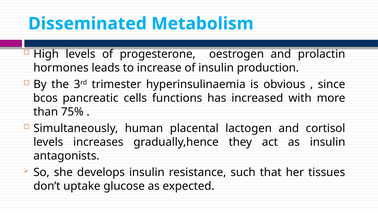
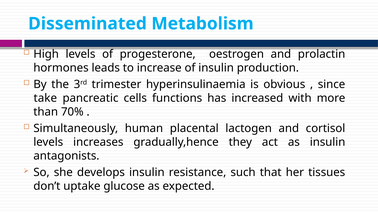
bcos: bcos -> take (45, 98)
75%: 75% -> 70% (72, 112)
